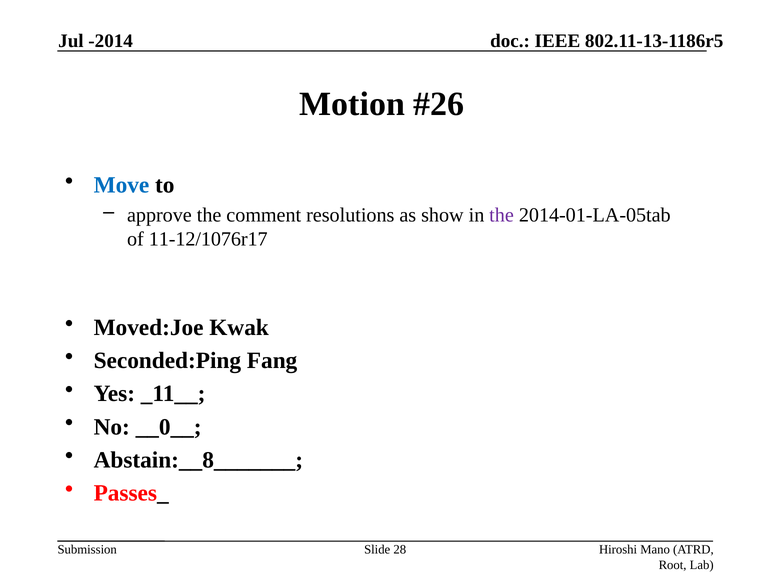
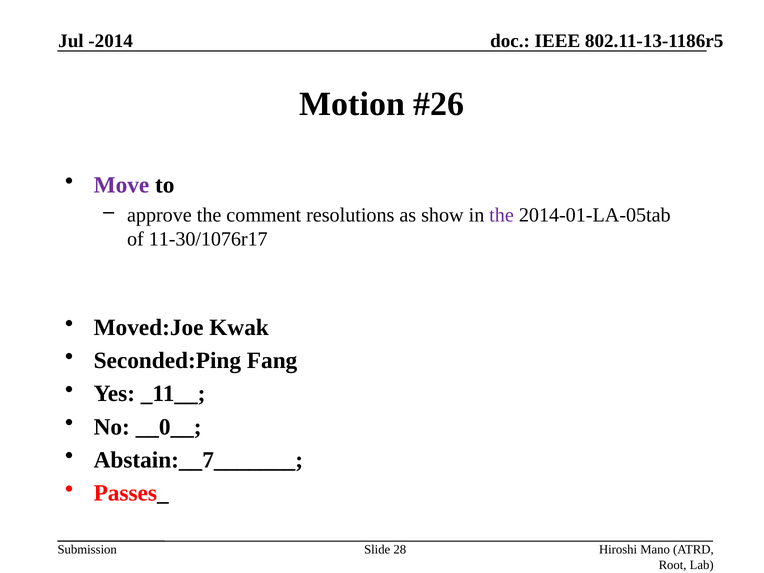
Move colour: blue -> purple (121, 185)
11-12/1076r17: 11-12/1076r17 -> 11-30/1076r17 (208, 239)
Abstain:__8_______: Abstain:__8_______ -> Abstain:__7_______ (198, 460)
